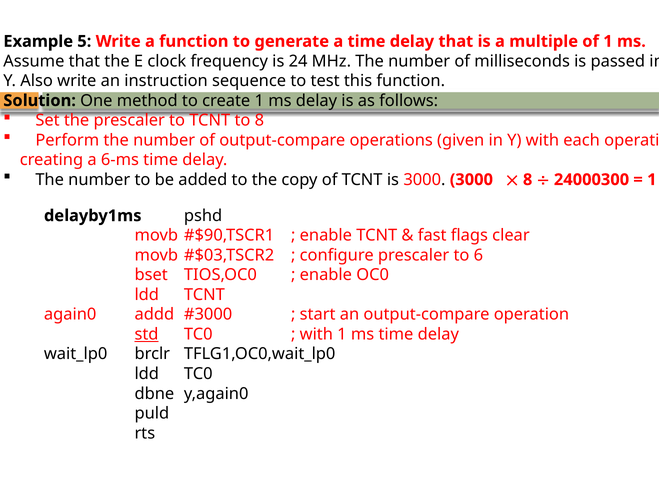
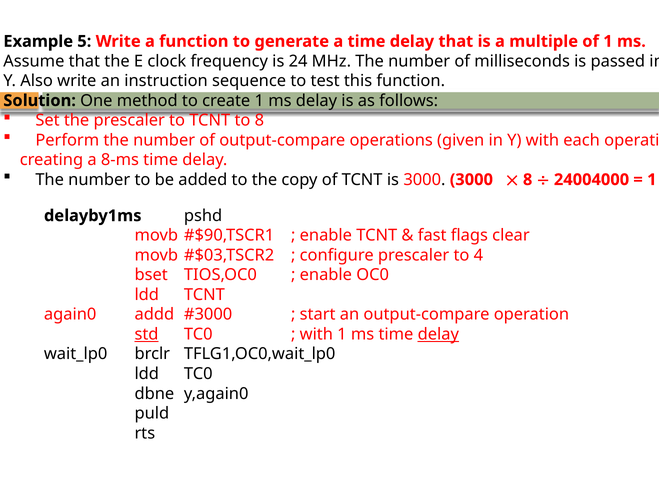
6-ms: 6-ms -> 8-ms (120, 160)
24000300: 24000300 -> 24004000 (592, 180)
6: 6 -> 4 (478, 255)
delay underline: none -> present (438, 334)
